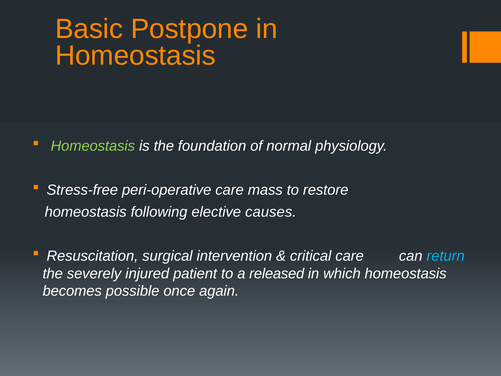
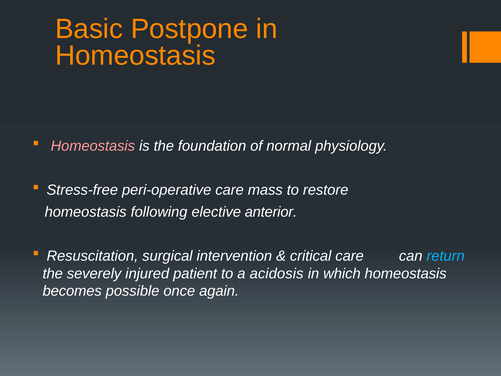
Homeostasis colour: light green -> pink (93, 146)
causes: causes -> anterior (271, 212)
released: released -> acidosis (277, 273)
